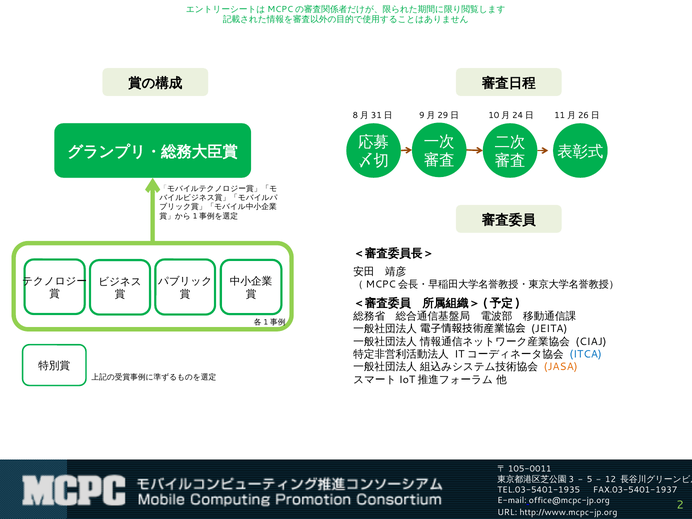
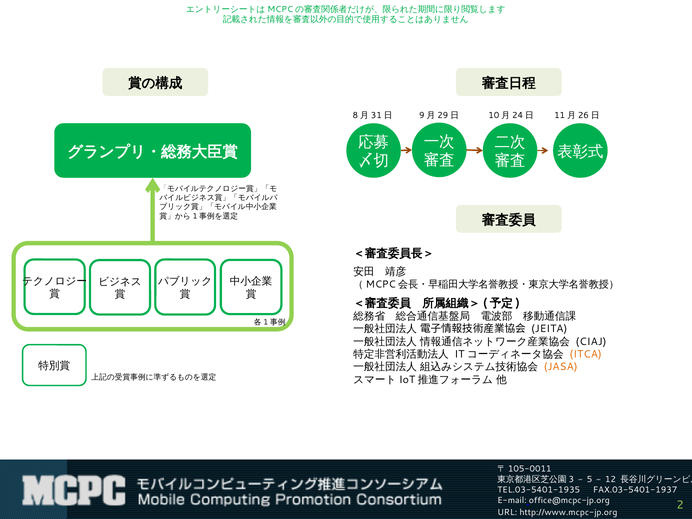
ITCA colour: blue -> orange (586, 354)
